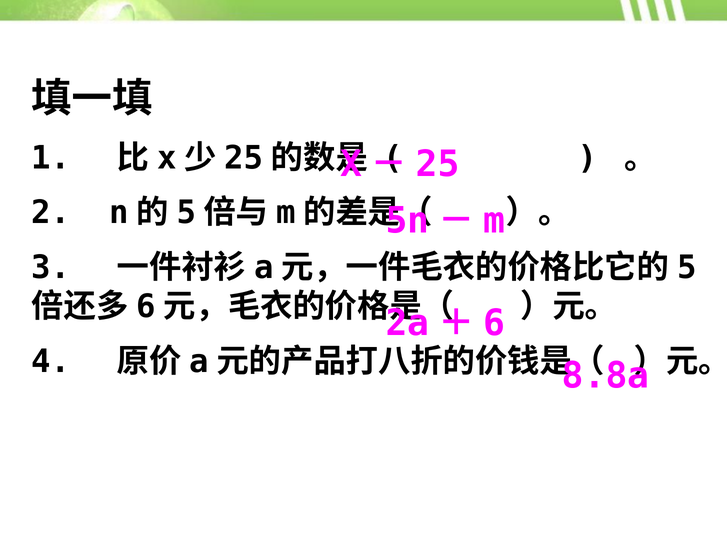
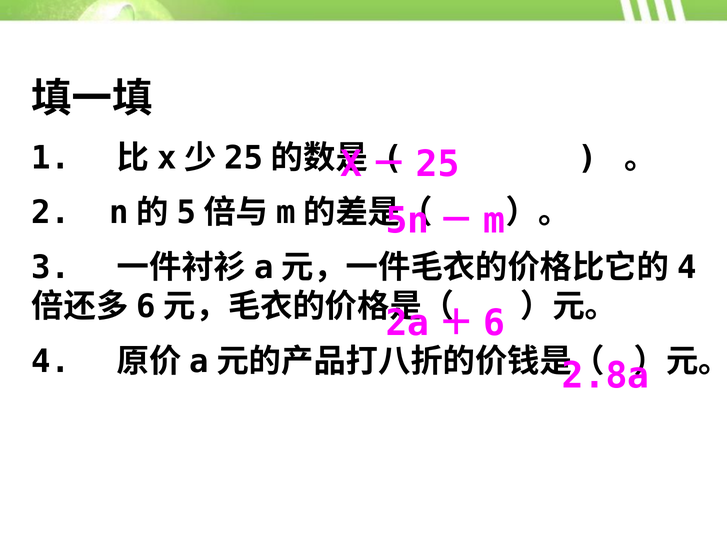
5: 5 -> 4 (687, 268)
8.8a: 8.8a -> 2.8a (606, 376)
